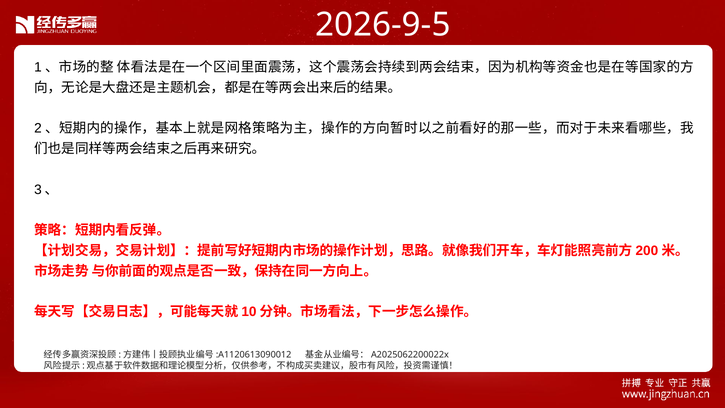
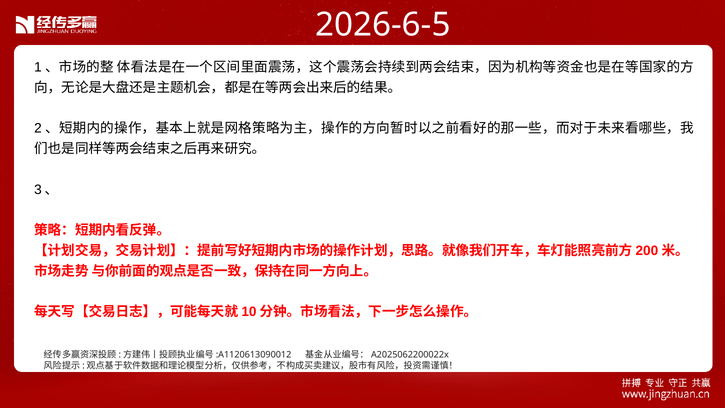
2026-9-5: 2026-9-5 -> 2026-6-5 (383, 25)
